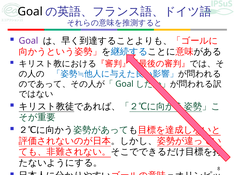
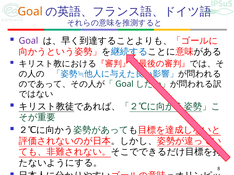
Goal colour: black -> orange (30, 12)
